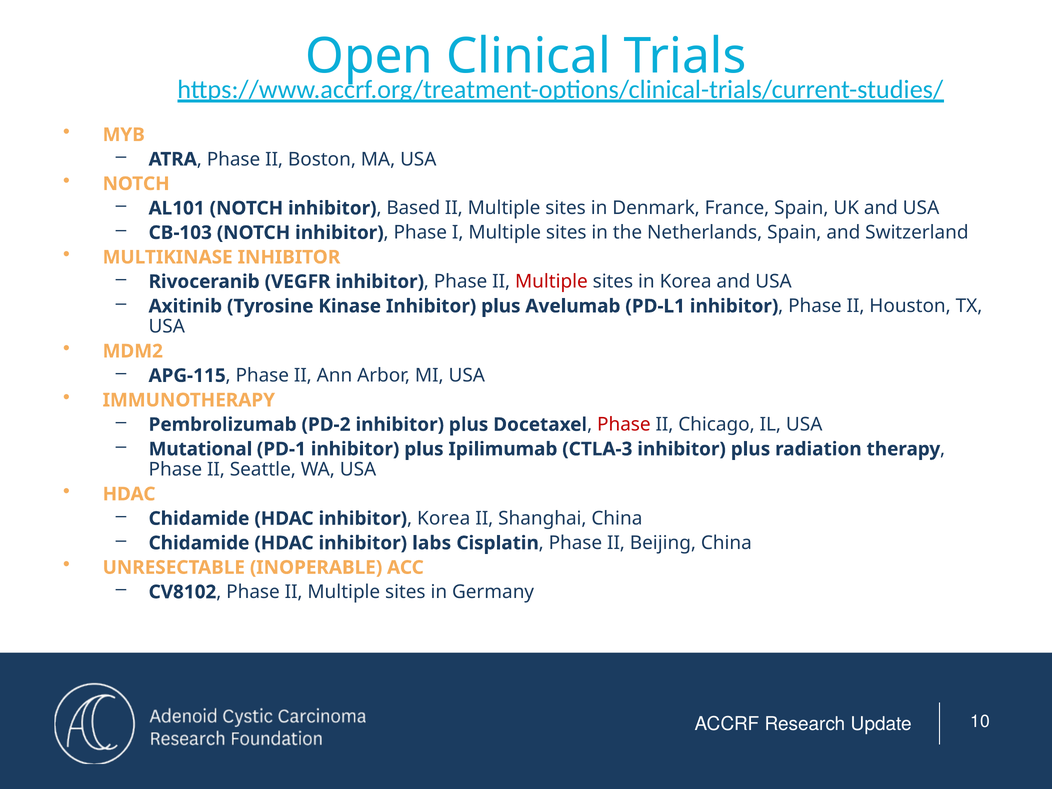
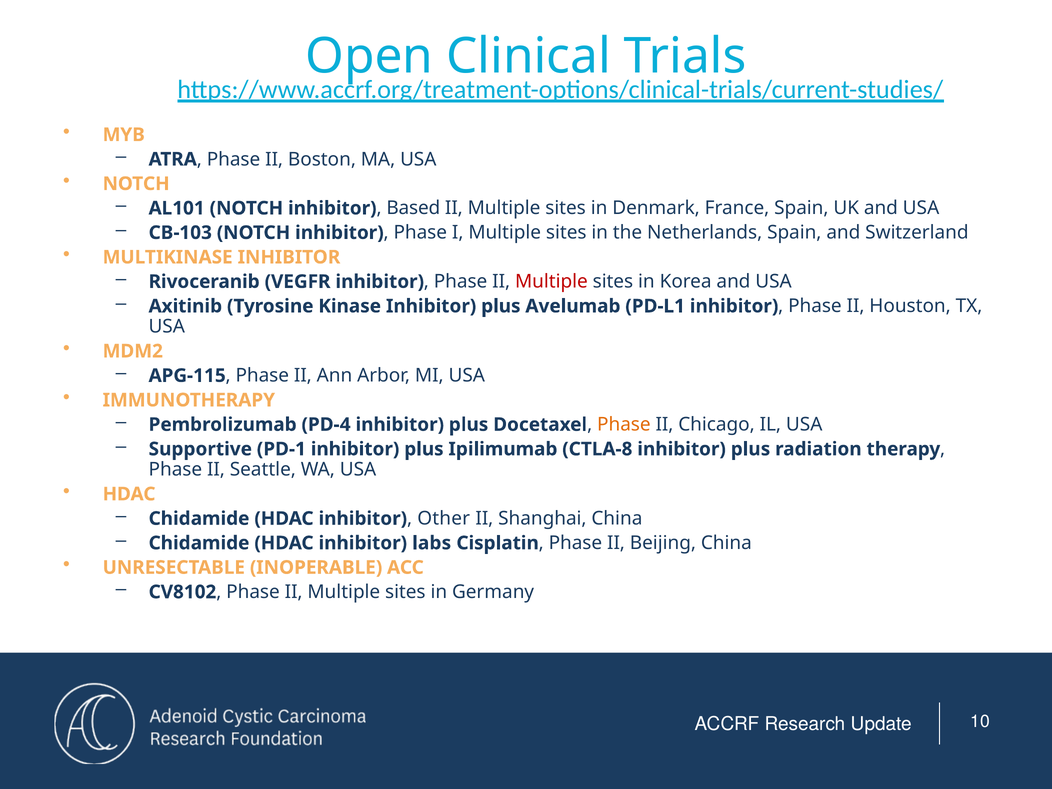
PD-2: PD-2 -> PD-4 (326, 425)
Phase colour: red -> orange (624, 425)
Mutational: Mutational -> Supportive (200, 449)
CTLA-3: CTLA-3 -> CTLA-8 (597, 449)
inhibitor Korea: Korea -> Other (444, 519)
